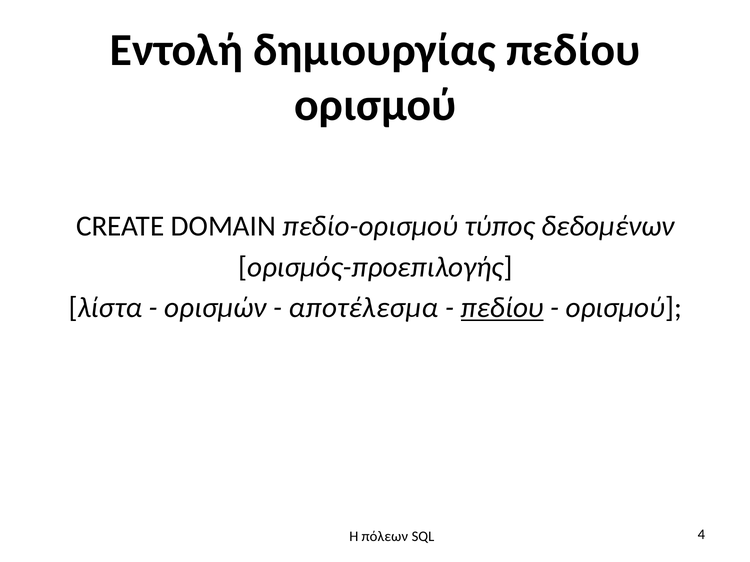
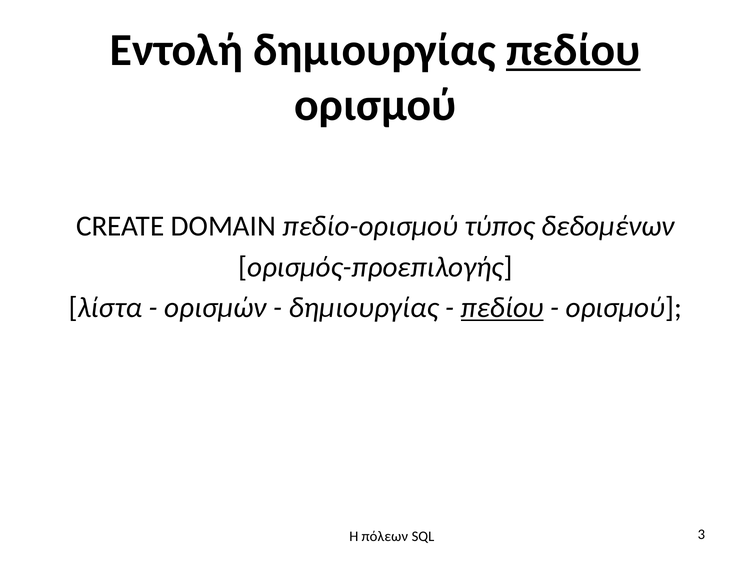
πεδίου underline: none -> present (573, 50)
αποτέλεσμα: αποτέλεσμα -> δημιουργίας (364, 308)
4: 4 -> 3 (701, 535)
